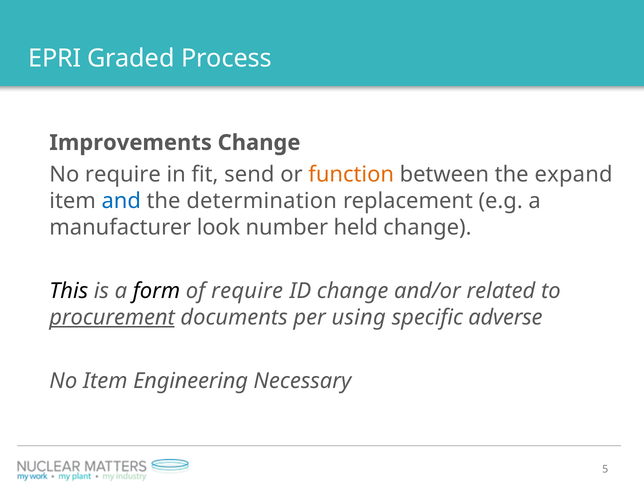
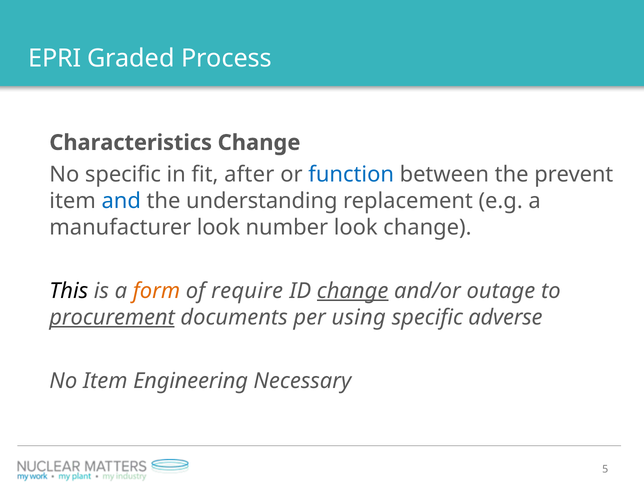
Improvements: Improvements -> Characteristics (131, 143)
No require: require -> specific (123, 174)
send: send -> after (249, 174)
function colour: orange -> blue (351, 174)
expand: expand -> prevent (574, 174)
determination: determination -> understanding (262, 201)
number held: held -> look (356, 227)
form colour: black -> orange (156, 291)
change underline: none -> present (353, 291)
related: related -> outage (501, 291)
